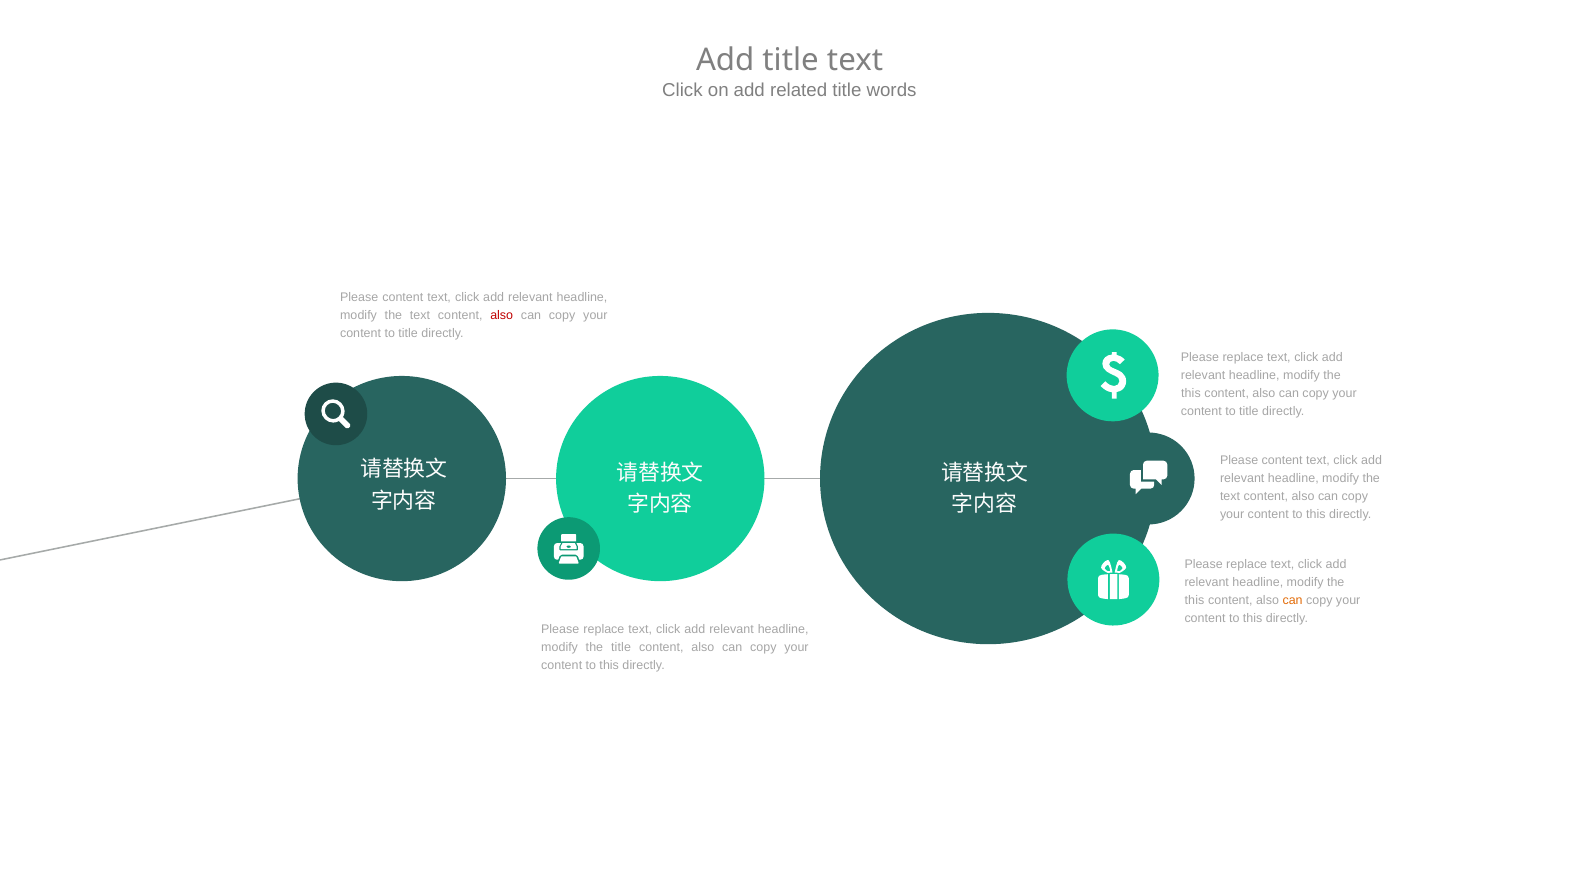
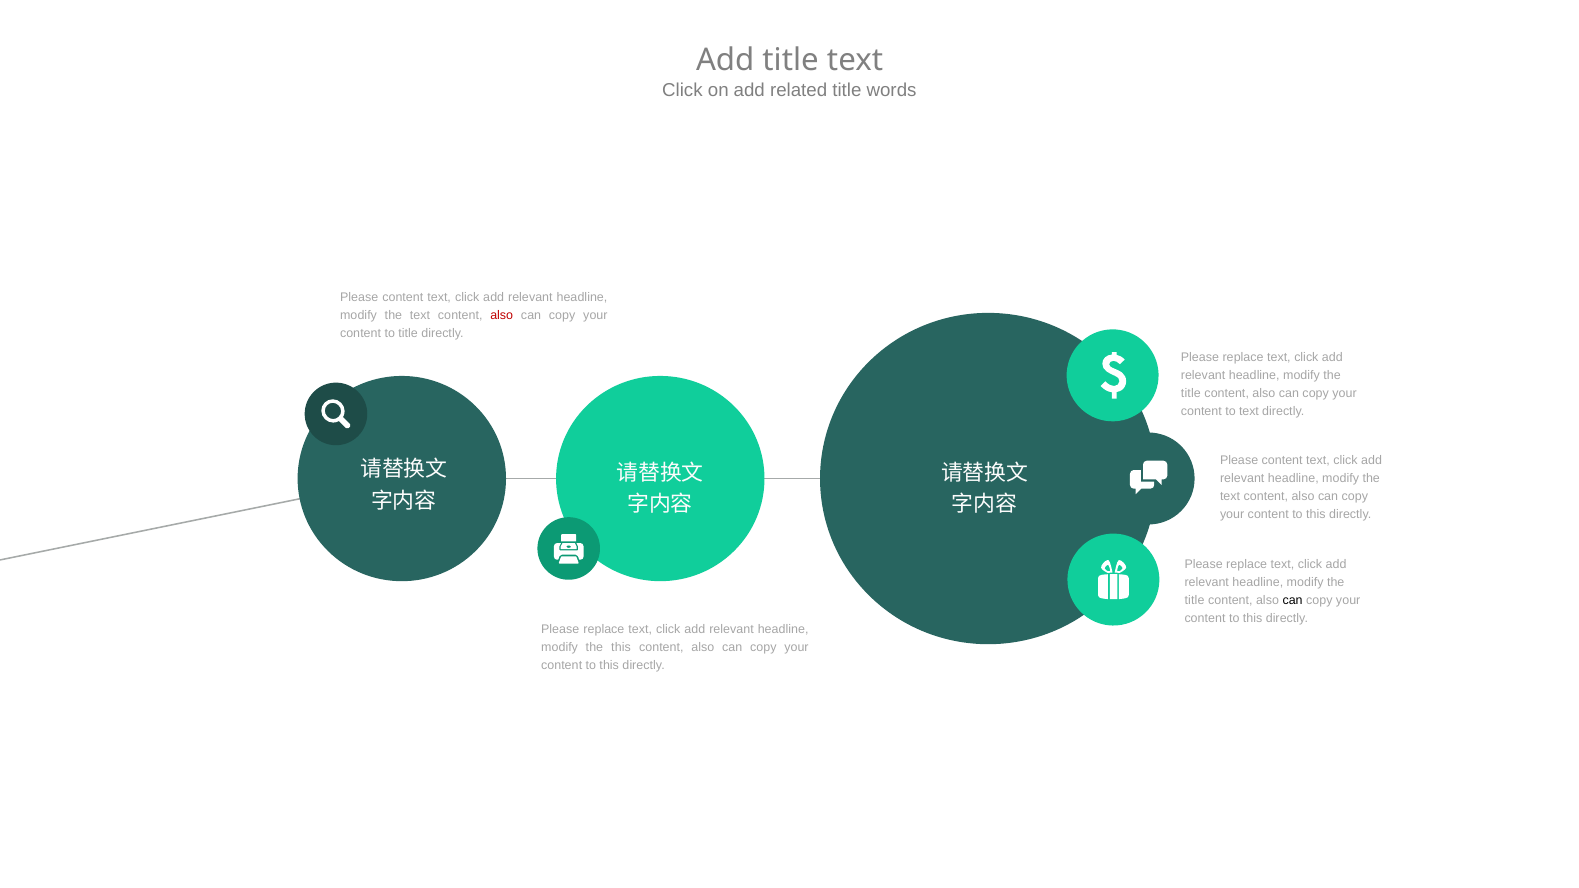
this: this -> title (1191, 394)
title: title -> text (1249, 412)
this: this -> title (1195, 600)
can colour: orange -> black (1293, 600)
the title: title -> this (621, 648)
